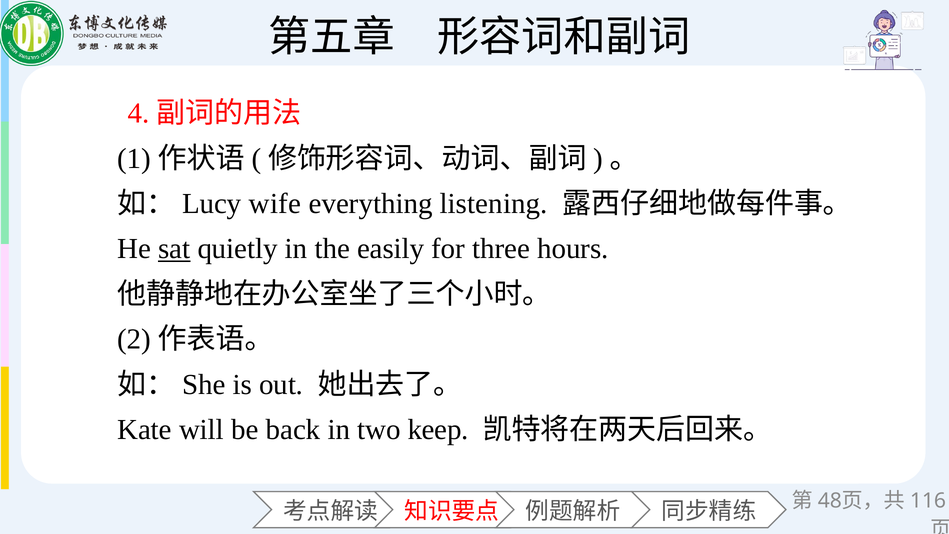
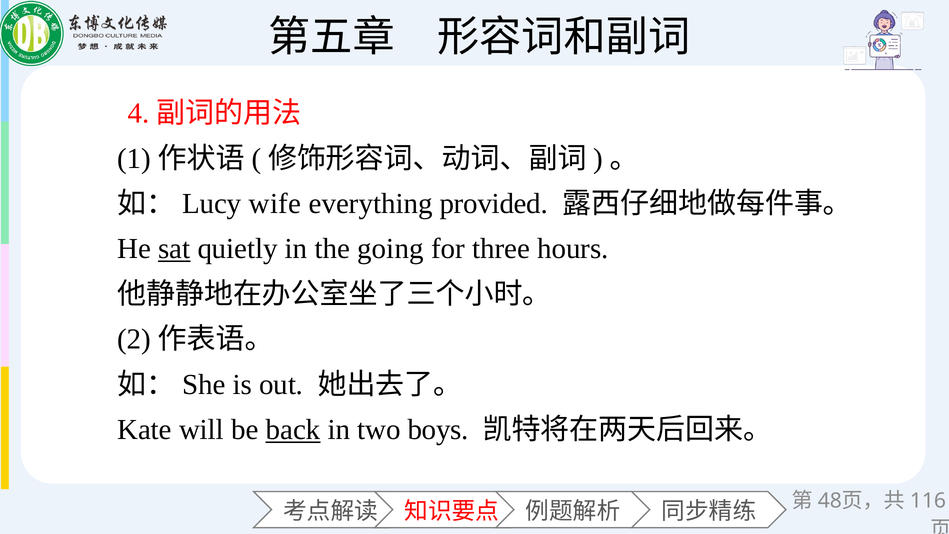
listening: listening -> provided (494, 204)
easily: easily -> going (390, 249)
back underline: none -> present (293, 430)
keep: keep -> boys (438, 430)
